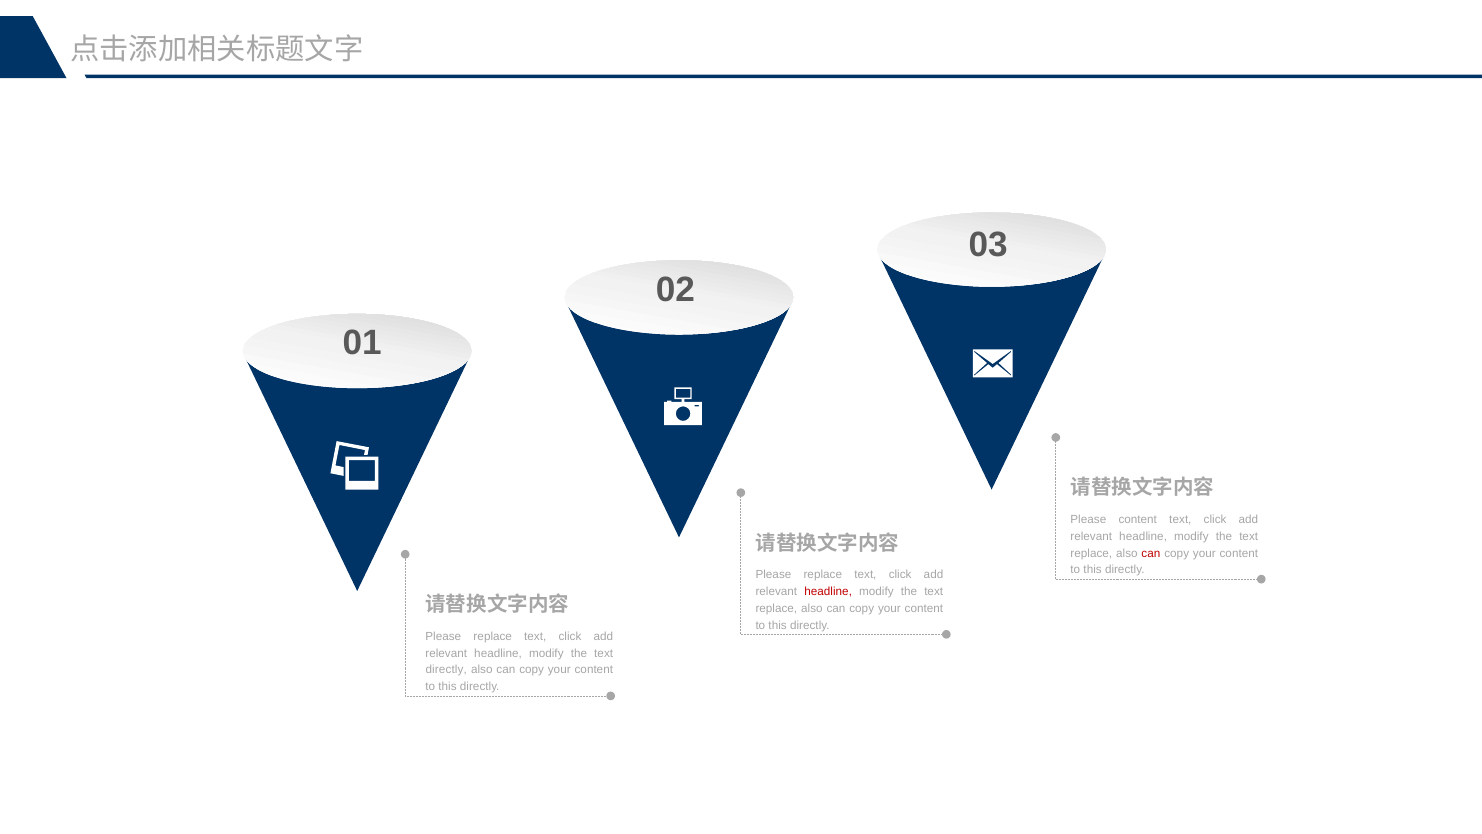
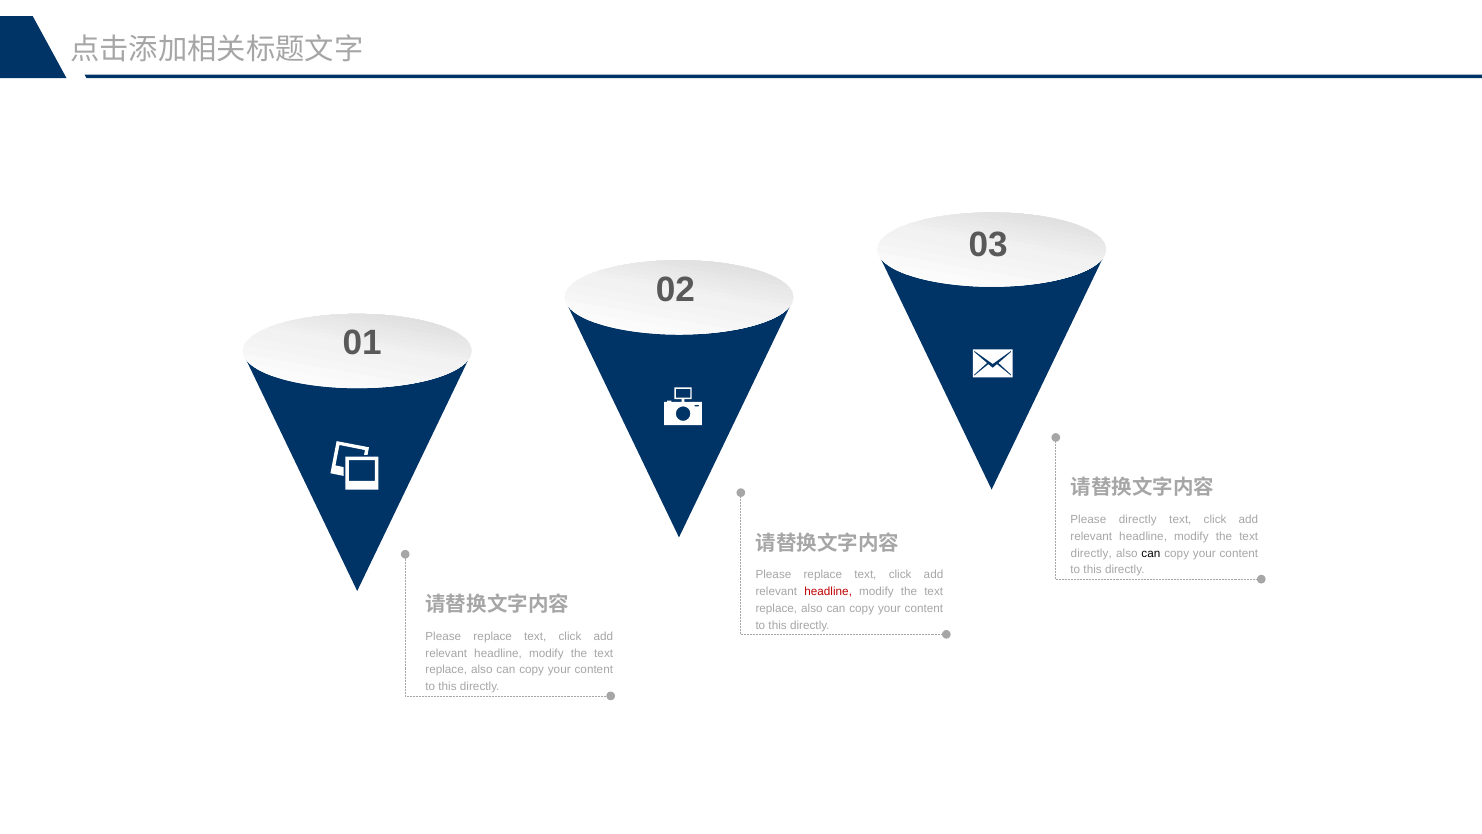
Please content: content -> directly (1138, 519)
replace: replace -> directly (1091, 553)
can colour: red -> black (1151, 553)
directly: directly -> replace (446, 670)
